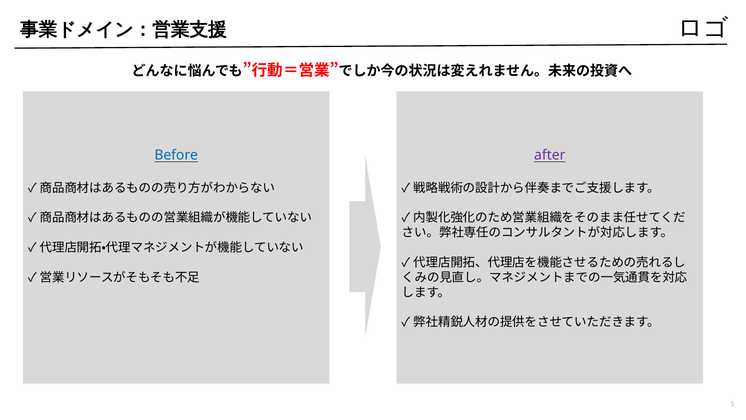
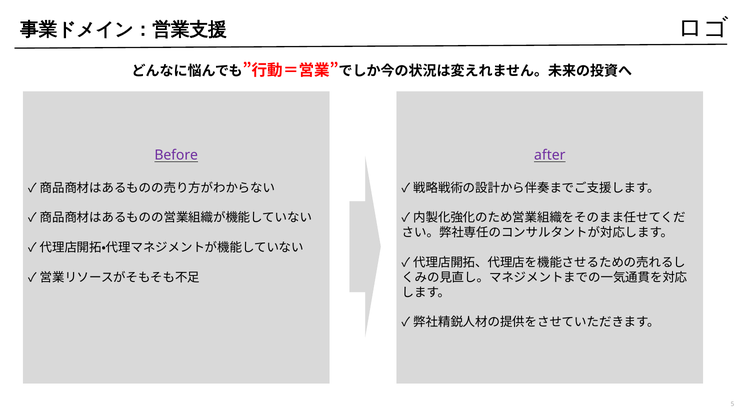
Before colour: blue -> purple (176, 155)
